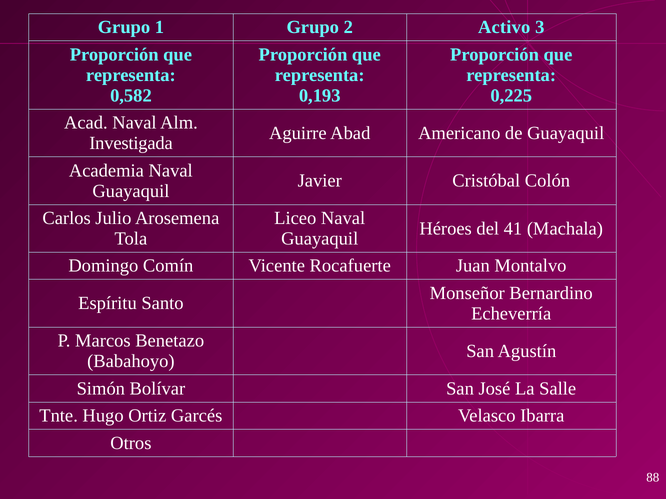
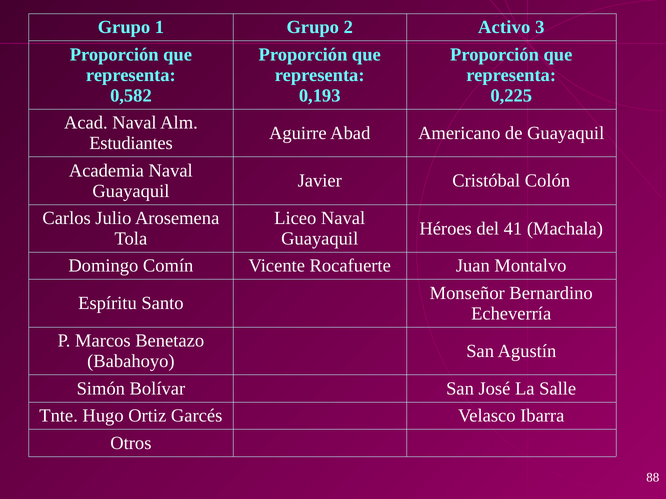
Investigada: Investigada -> Estudiantes (131, 143)
